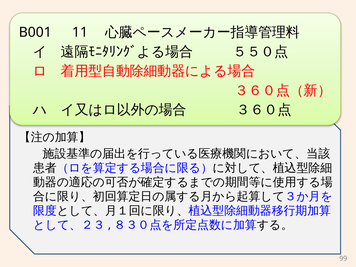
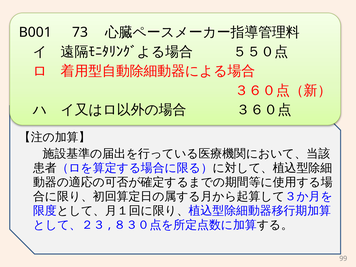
11: 11 -> 73 (80, 32)
